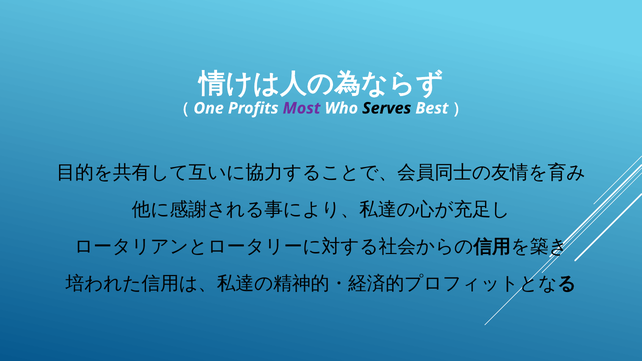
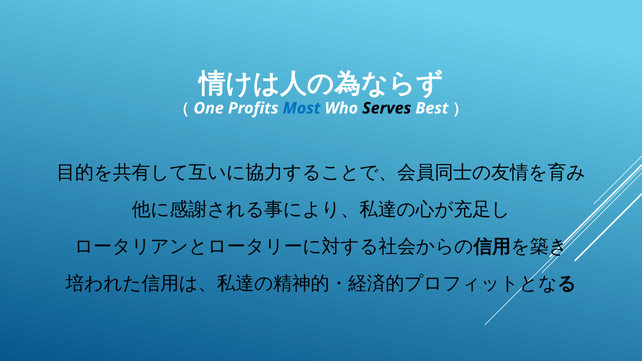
Most colour: purple -> blue (302, 108)
